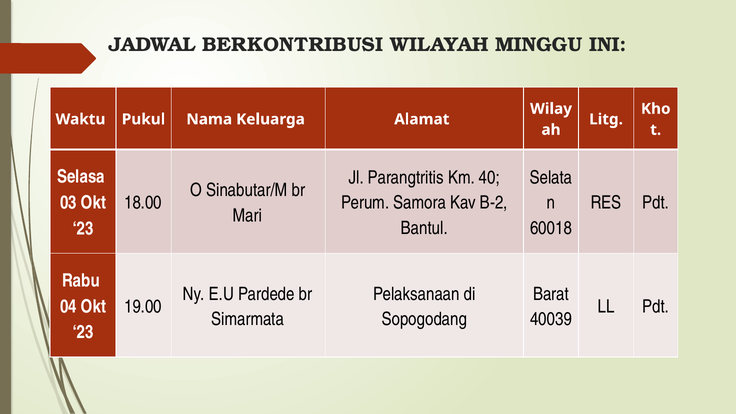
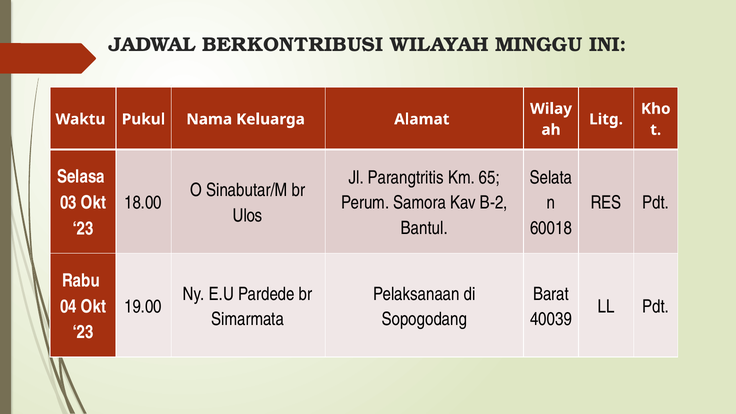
40: 40 -> 65 (489, 178)
Mari: Mari -> Ulos (248, 215)
